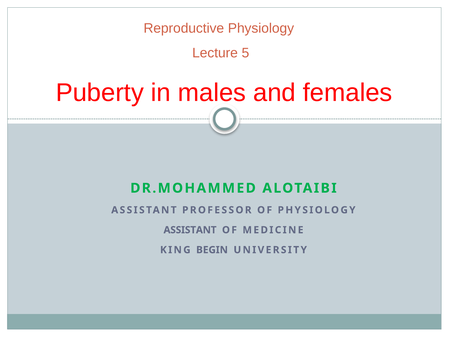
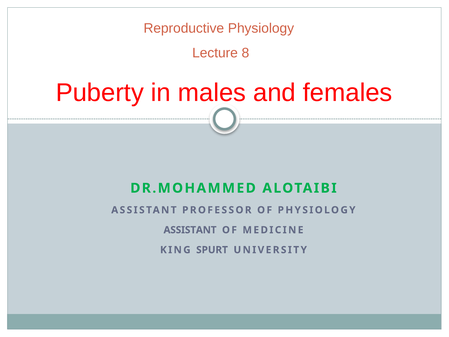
5: 5 -> 8 (245, 53)
BEGIN: BEGIN -> SPURT (212, 250)
